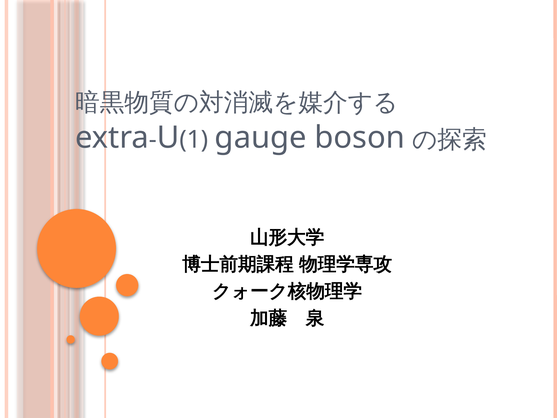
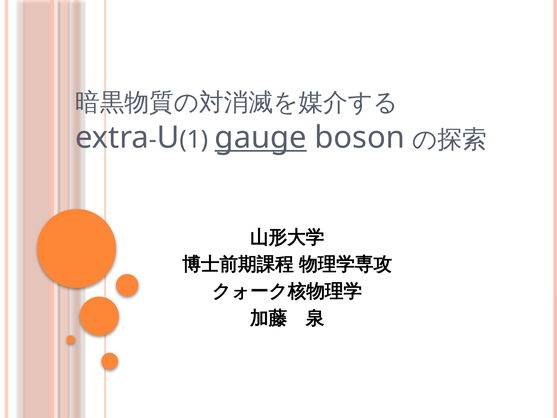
gauge underline: none -> present (261, 138)
